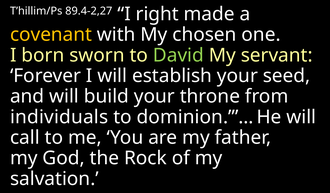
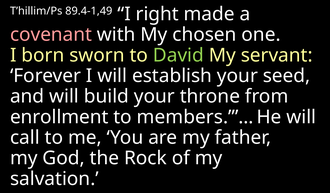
89.4-2,27: 89.4-2,27 -> 89.4-1,49 (89, 11)
covenant colour: yellow -> pink (51, 35)
individuals: individuals -> enrollment (59, 117)
dominion.’”…: dominion.’”… -> members.’”… (195, 117)
